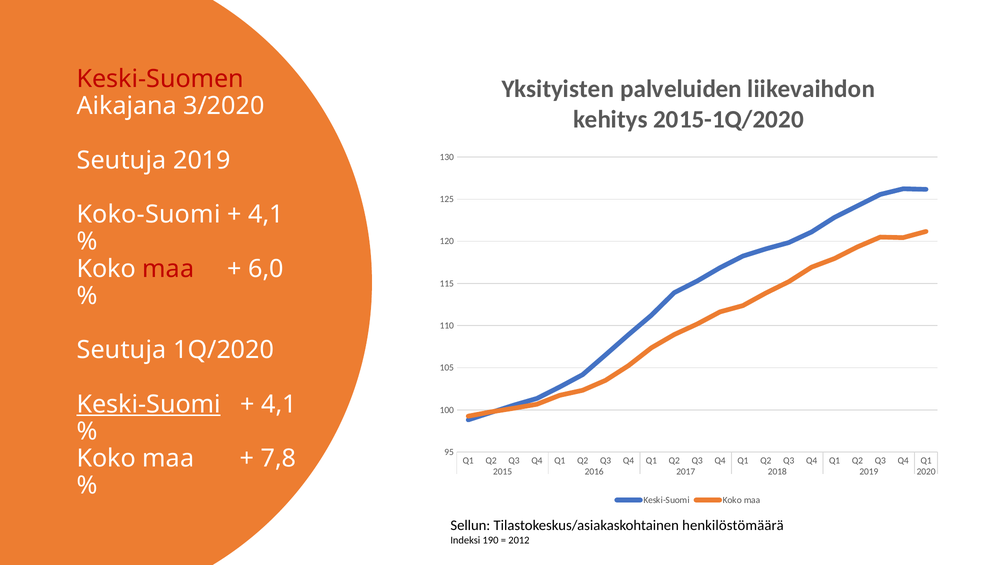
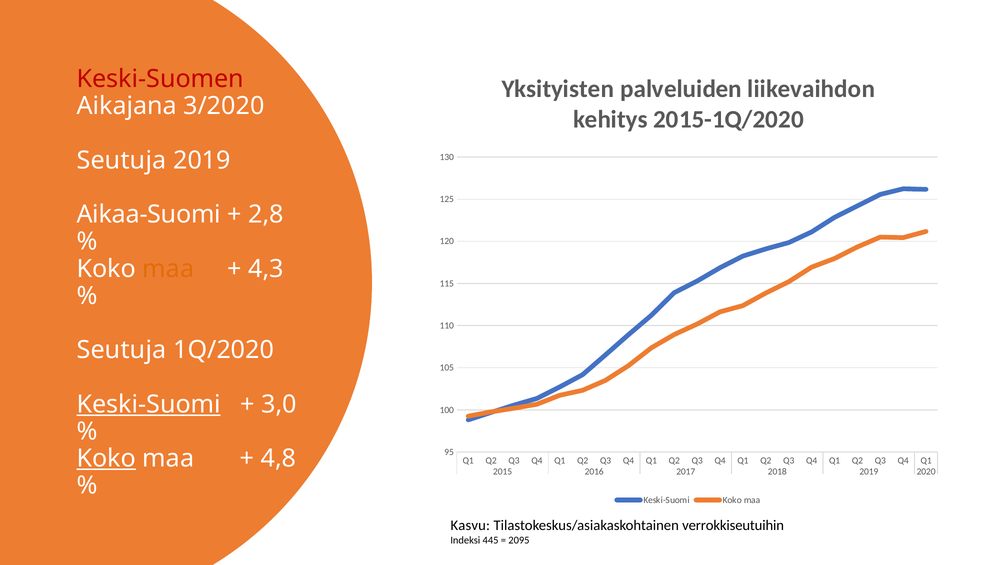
Koko-Suomi: Koko-Suomi -> Aikaa-Suomi (149, 215)
4,1: 4,1 -> 2,8 (266, 215)
maa colour: red -> orange (168, 269)
6,0: 6,0 -> 4,3 (266, 269)
4,1: 4,1 -> 3,0 (279, 405)
Koko underline: none -> present (106, 459)
7,8: 7,8 -> 4,8 (279, 459)
Sellun: Sellun -> Kasvu (470, 526)
henkilöstömäärä: henkilöstömäärä -> verrokkiseutuihin (733, 526)
190: 190 -> 445 (491, 541)
2012: 2012 -> 2095 (519, 541)
